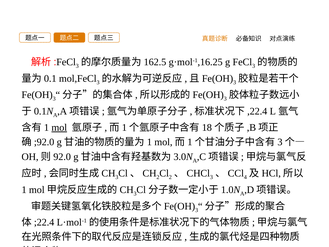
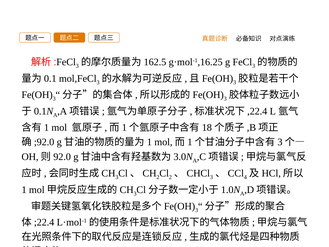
mol underline: present -> none (59, 127)
